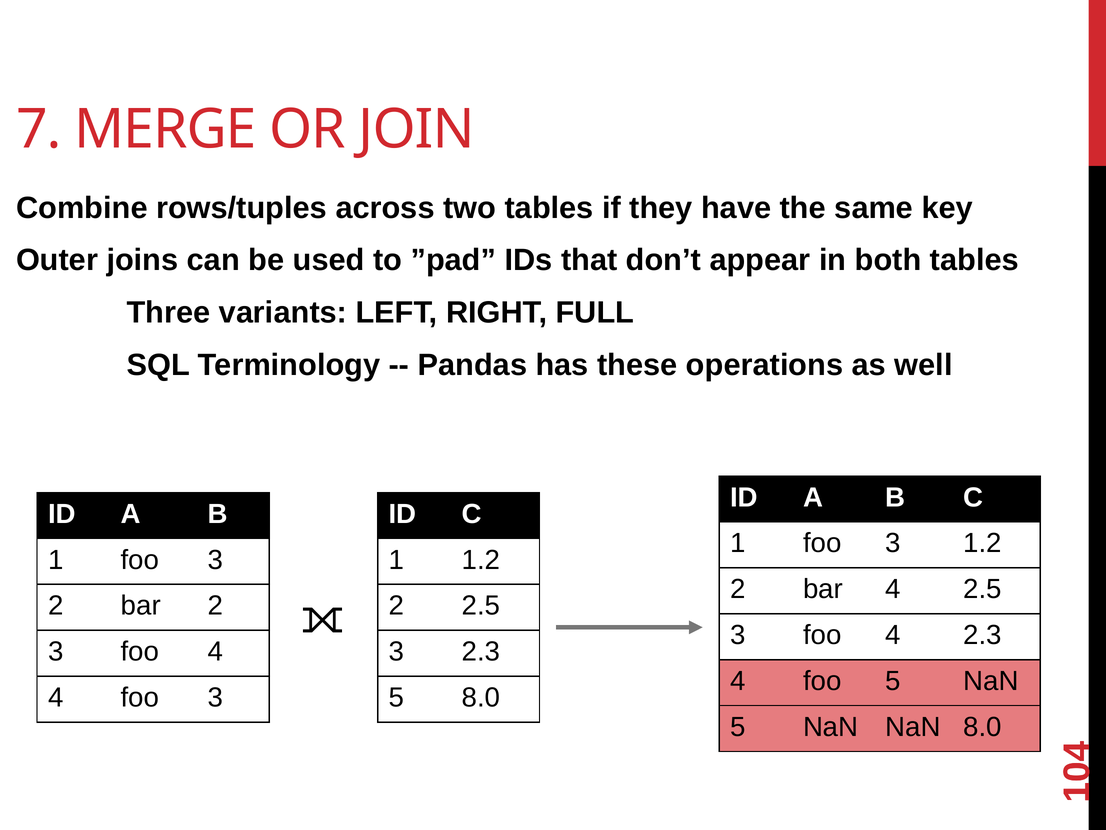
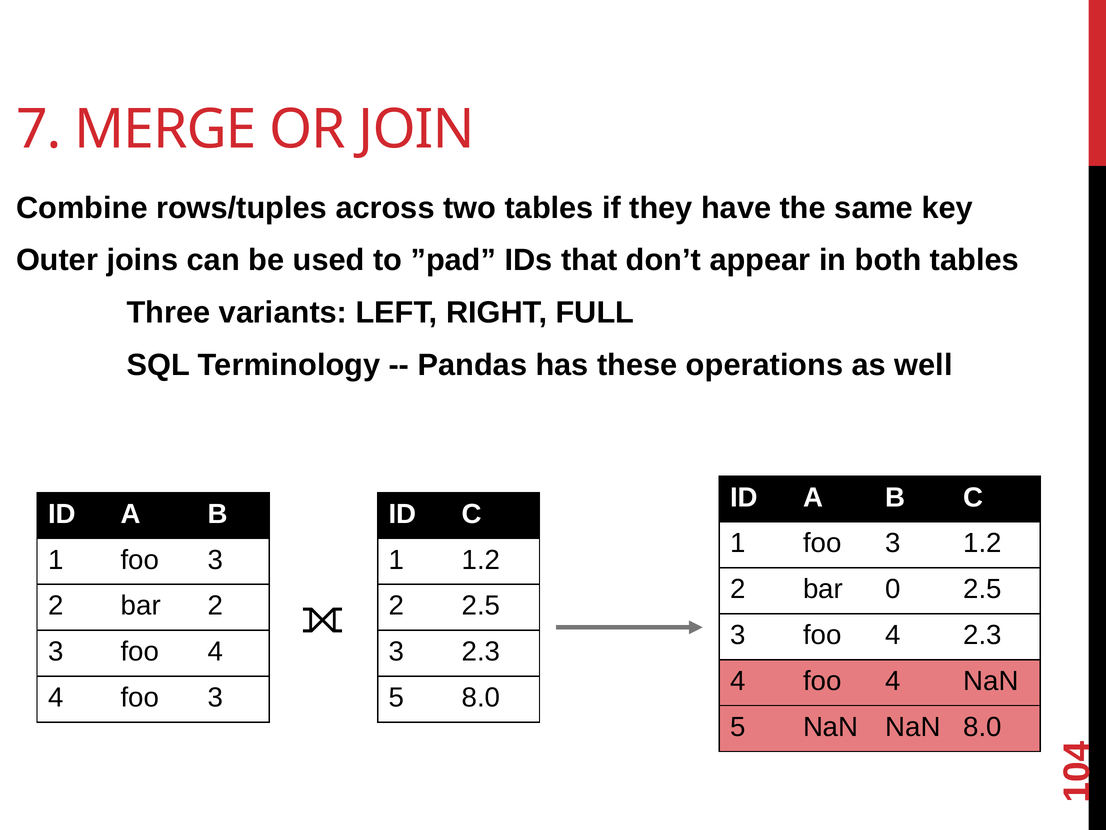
bar 4: 4 -> 0 (893, 589)
4 foo 5: 5 -> 4 (893, 681)
